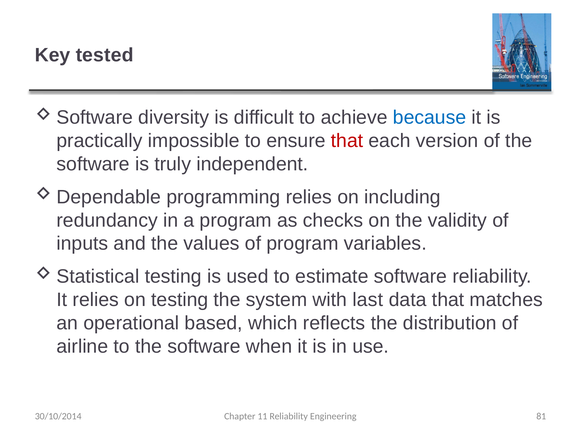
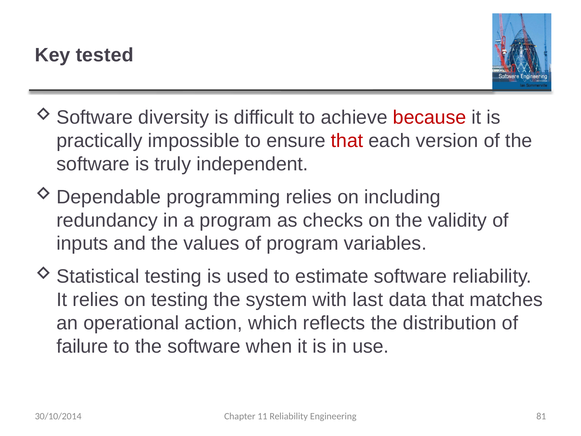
because colour: blue -> red (430, 118)
based: based -> action (214, 323)
airline: airline -> failure (82, 346)
